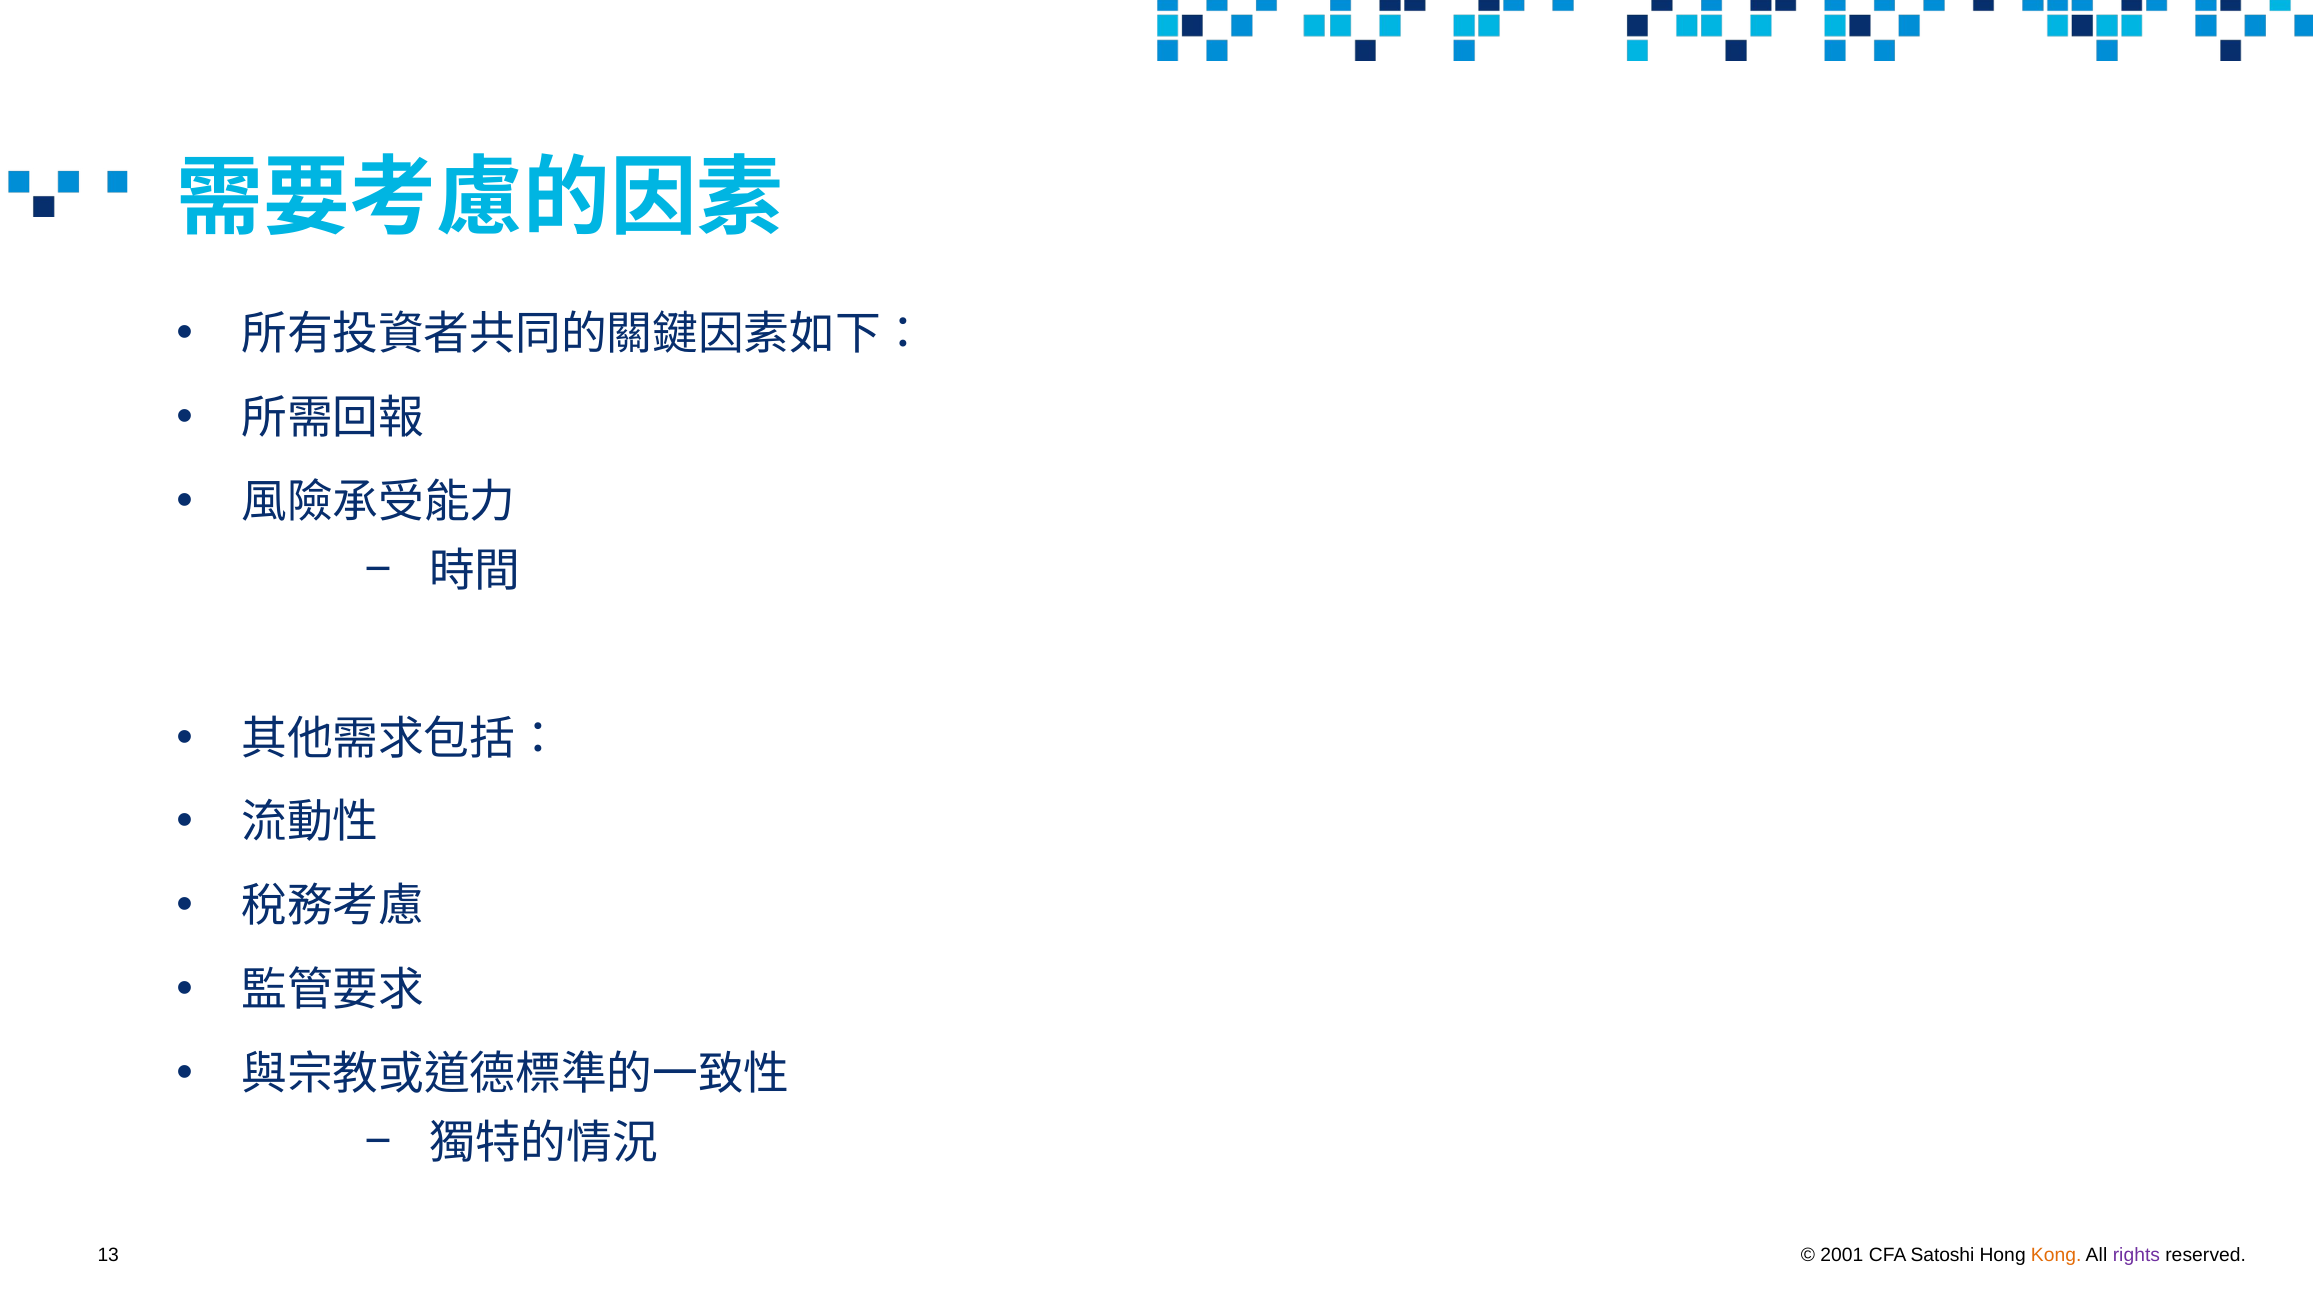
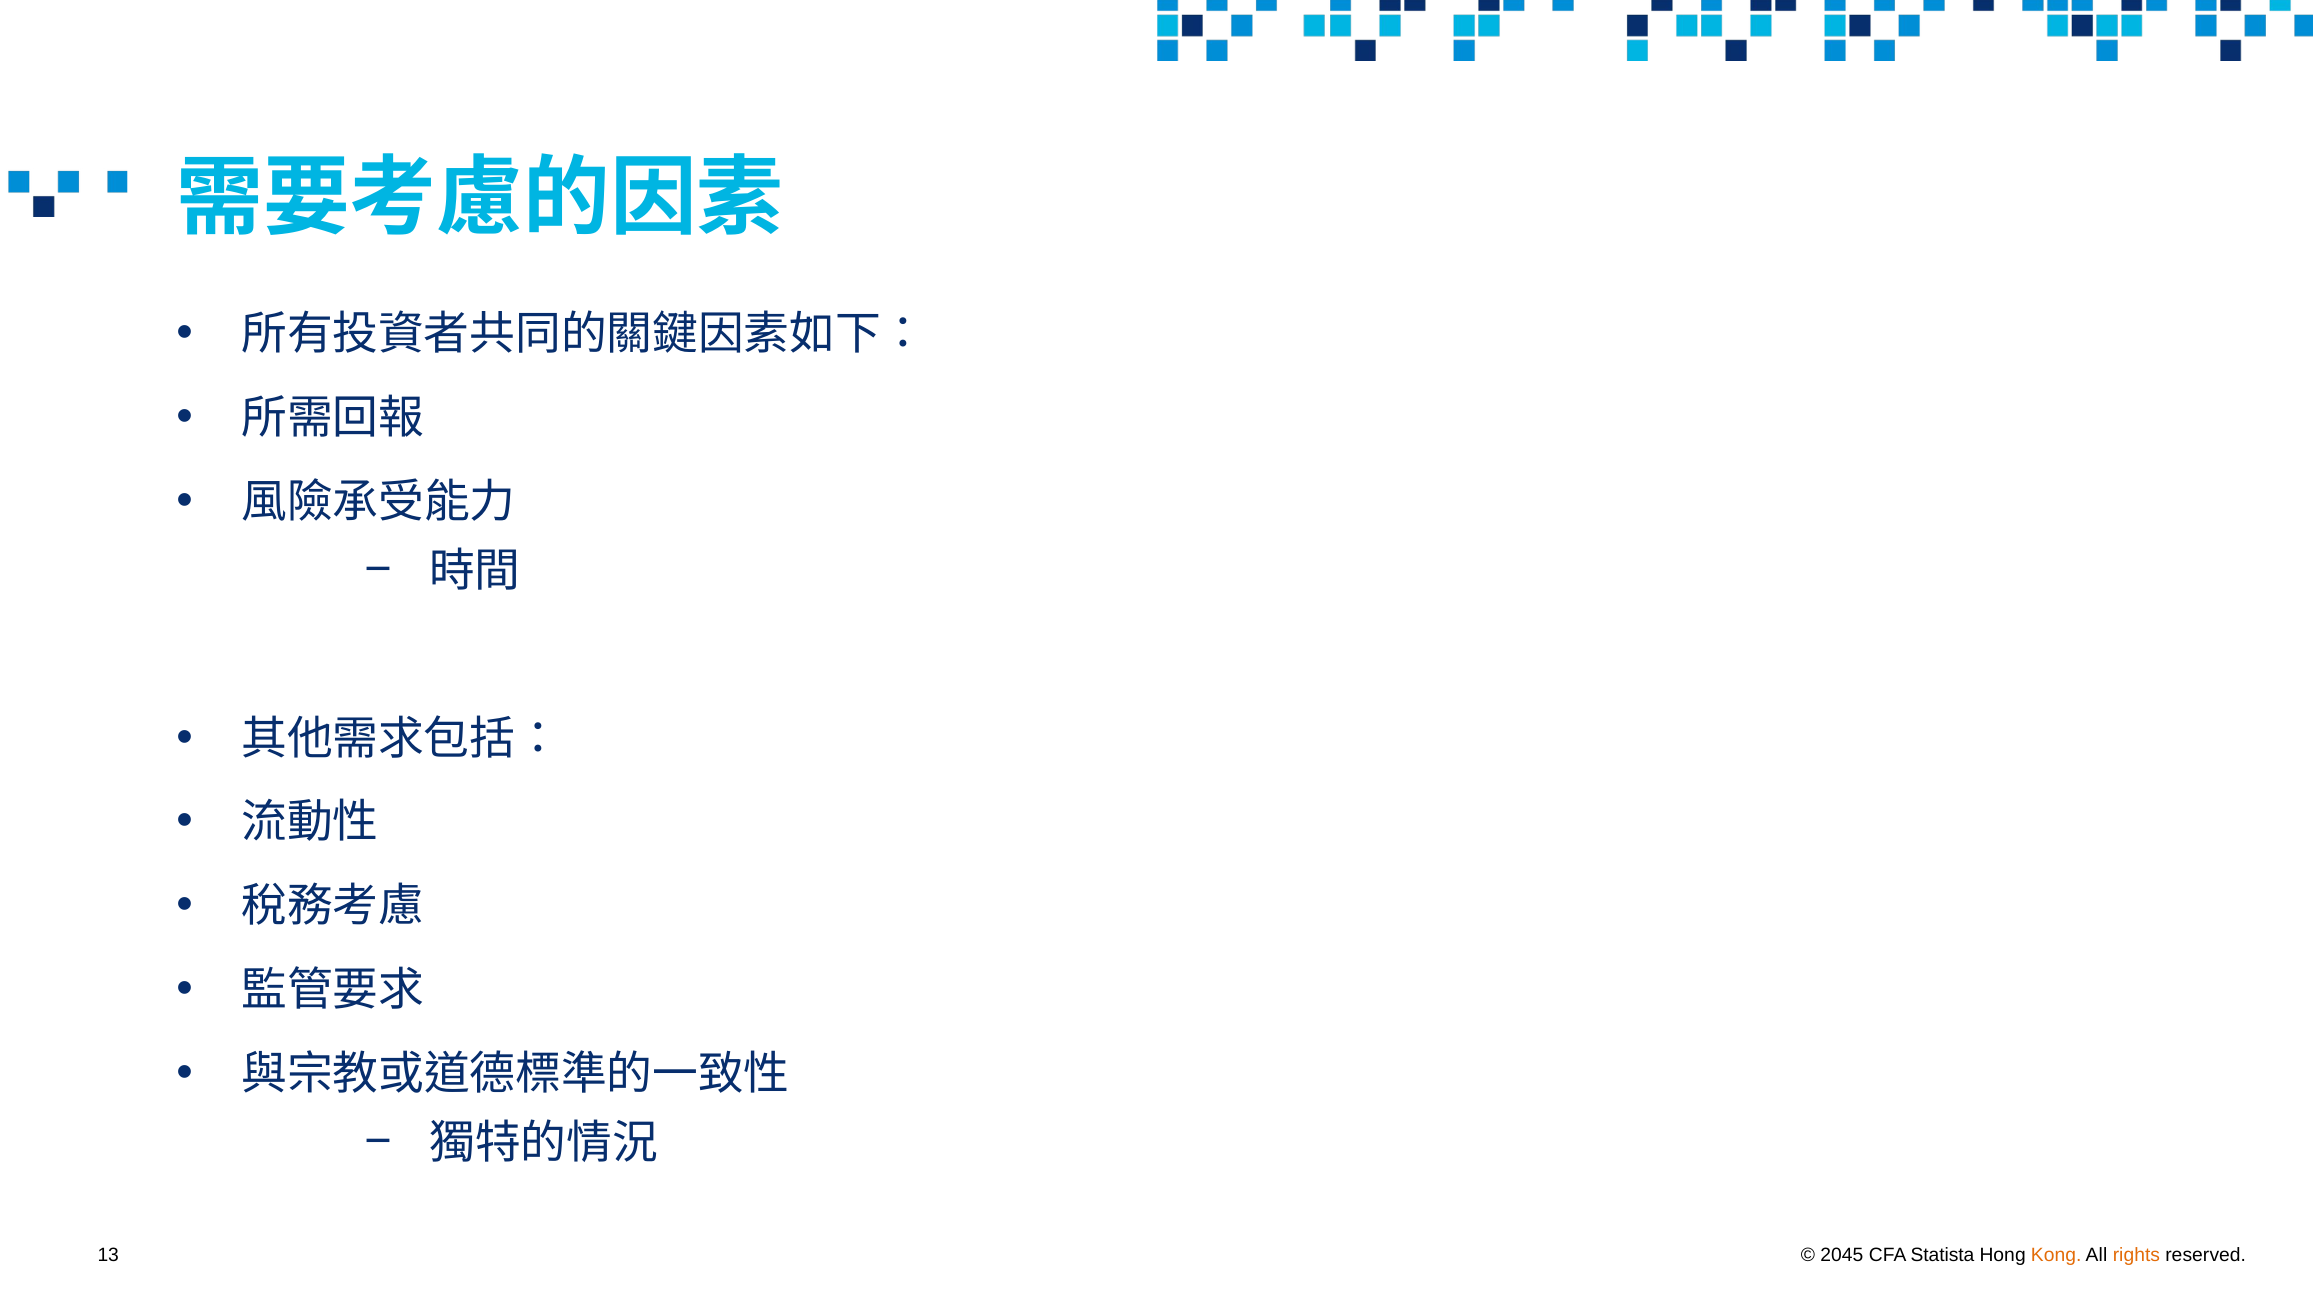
2001: 2001 -> 2045 (1842, 1255)
Satoshi: Satoshi -> Statista (1942, 1255)
rights colour: purple -> orange (2136, 1255)
